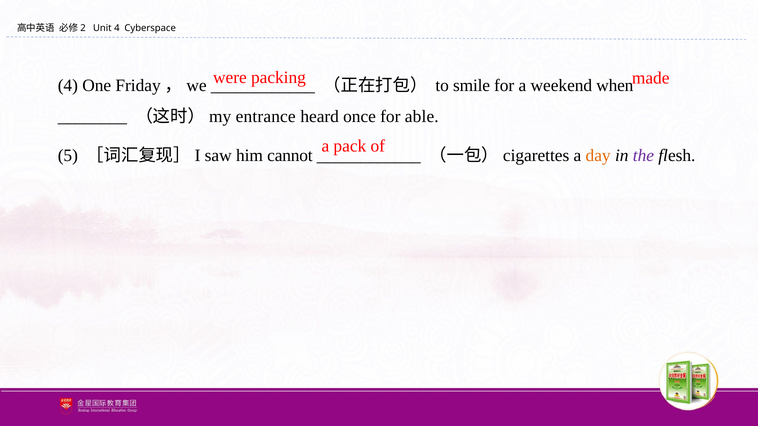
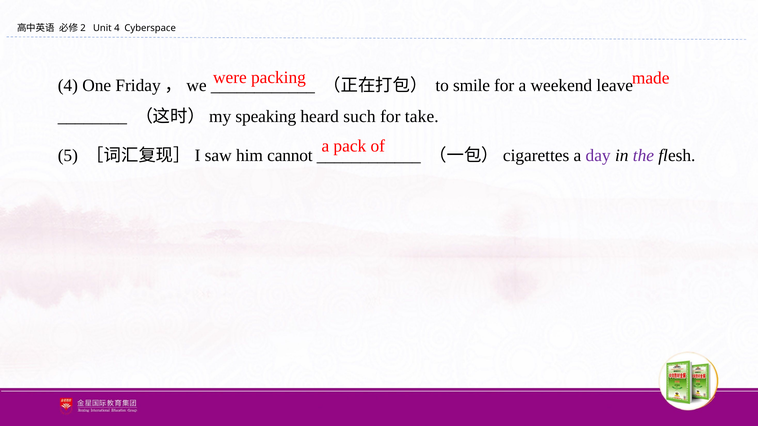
when: when -> leave (615, 85)
entrance: entrance -> speaking (266, 117)
once: once -> such (359, 117)
able: able -> take (422, 117)
day colour: orange -> purple (598, 156)
